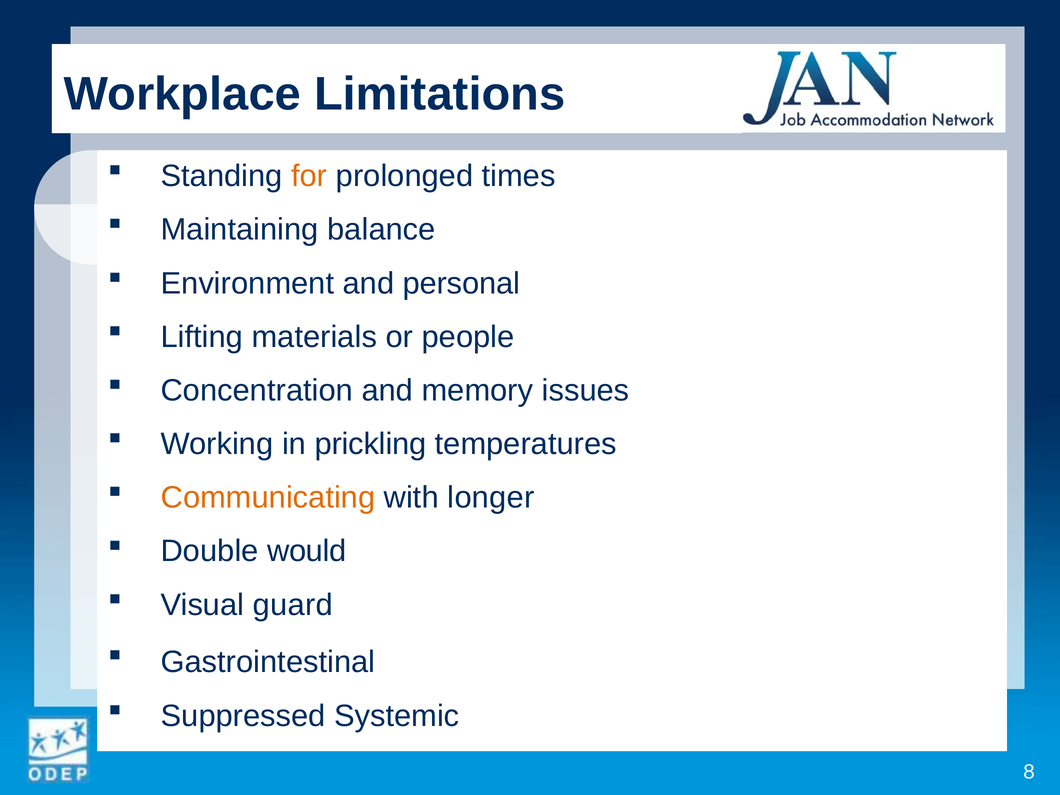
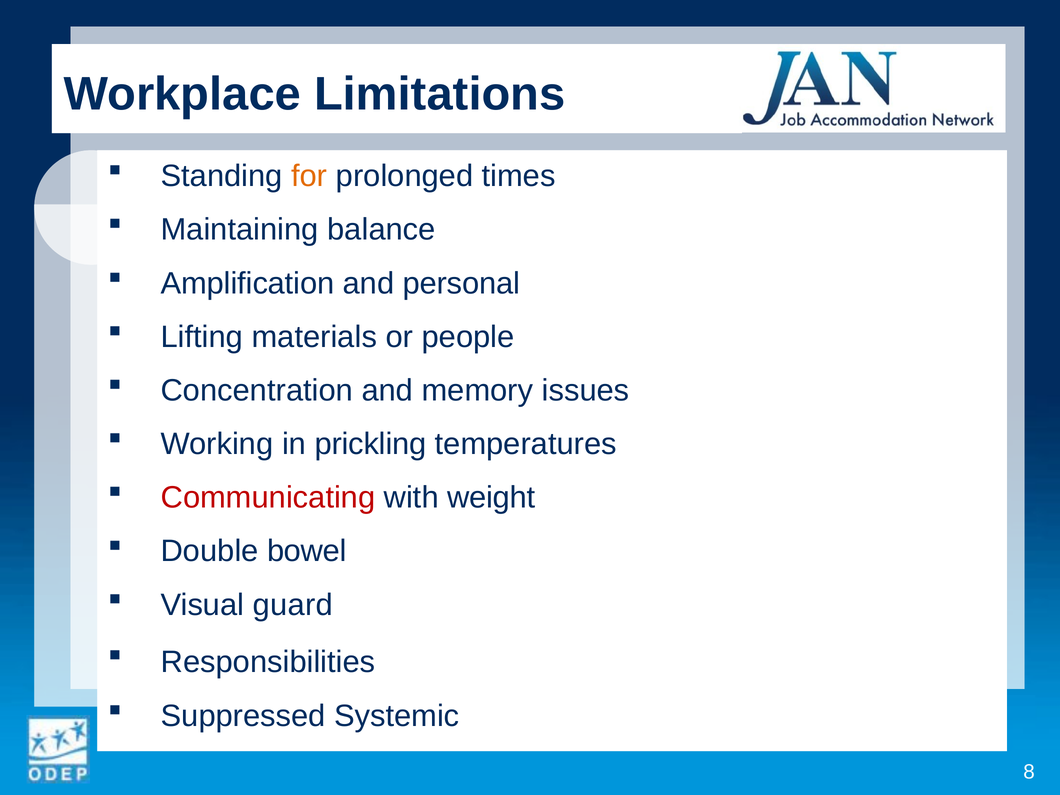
Environment: Environment -> Amplification (248, 283)
Communicating colour: orange -> red (268, 498)
longer: longer -> weight (491, 498)
would: would -> bowel (307, 551)
Gastrointestinal: Gastrointestinal -> Responsibilities (268, 662)
